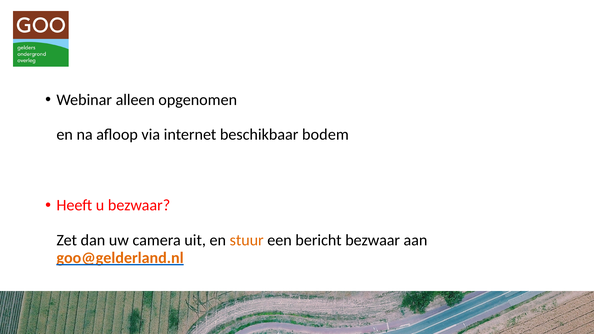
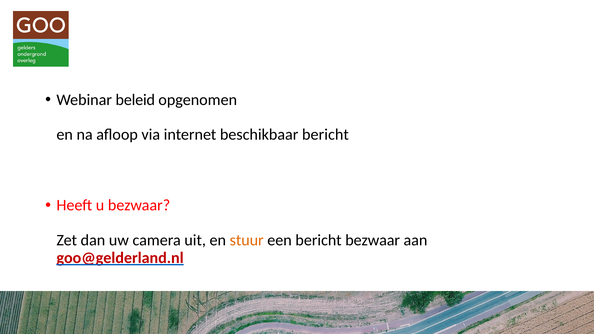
alleen: alleen -> beleid (135, 100)
beschikbaar bodem: bodem -> bericht (325, 135)
goo@gelderland.nl colour: orange -> red (120, 258)
